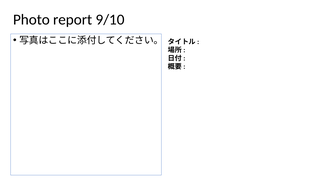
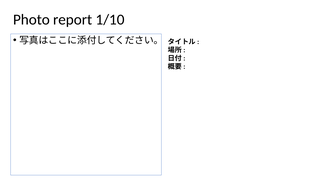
9/10: 9/10 -> 1/10 (110, 20)
